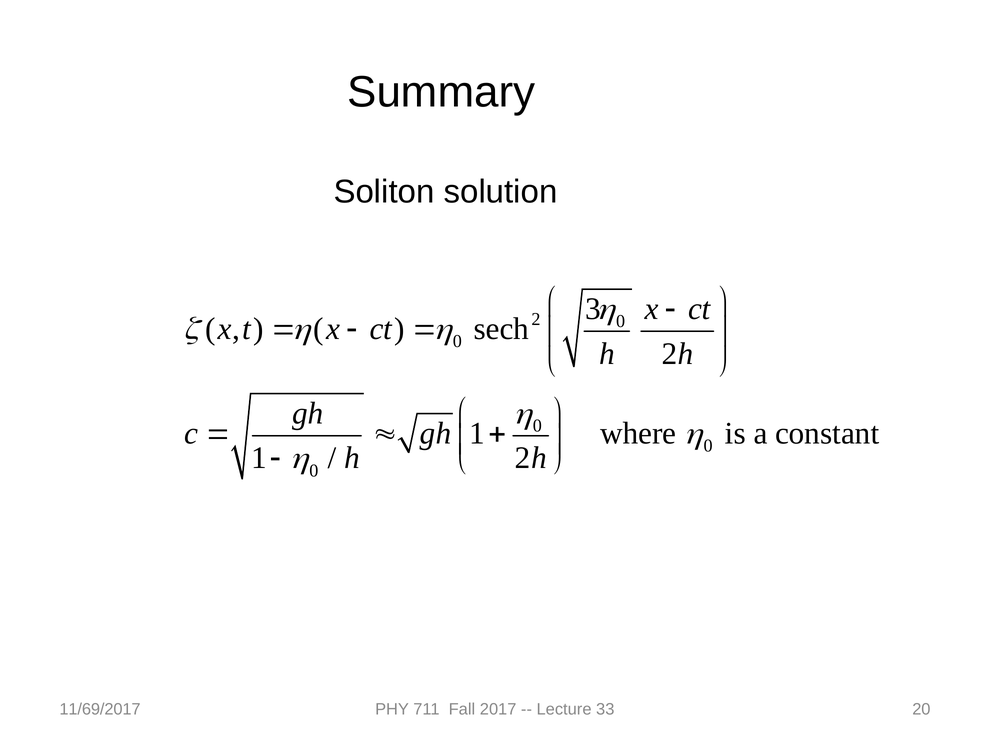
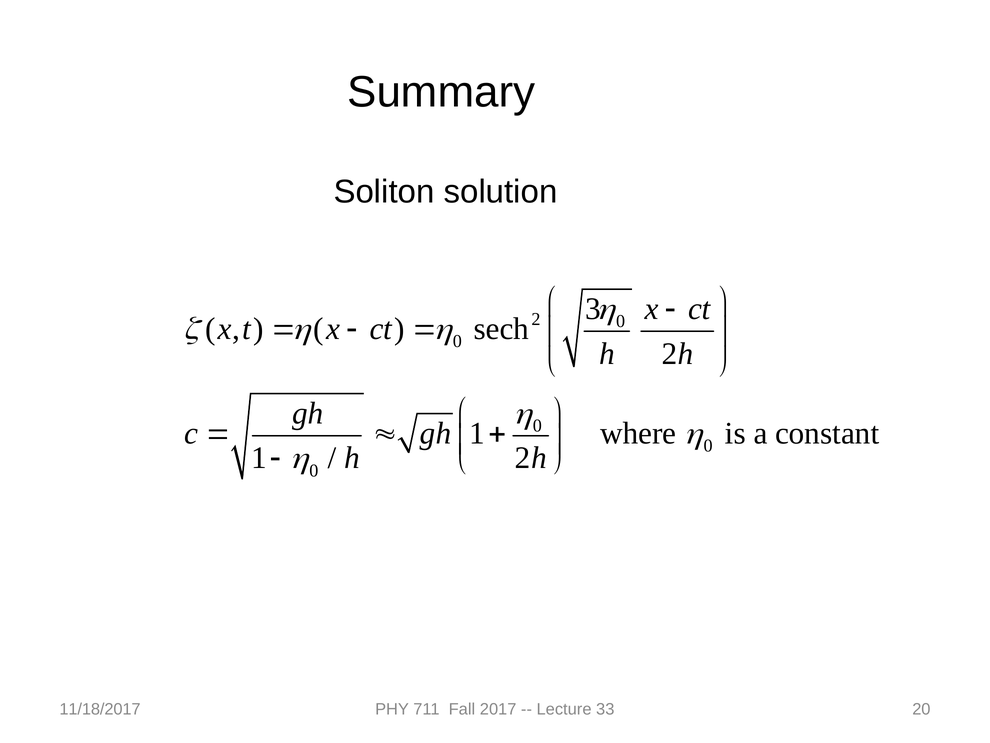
11/69/2017: 11/69/2017 -> 11/18/2017 (100, 709)
